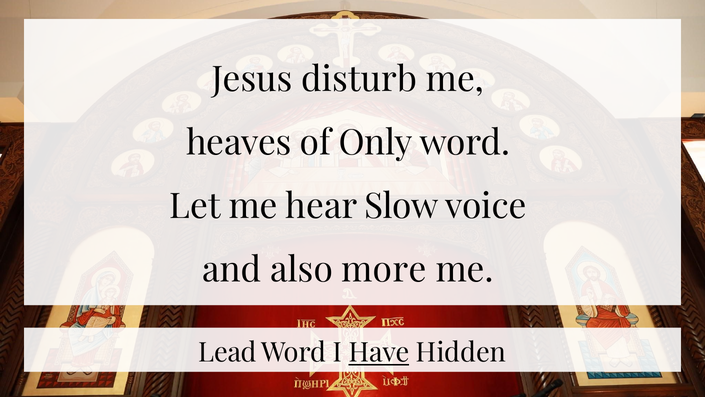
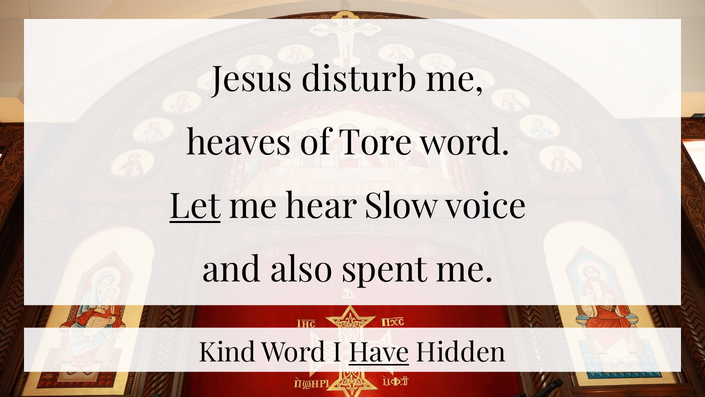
Only: Only -> Tore (376, 143)
Let underline: none -> present (195, 207)
more: more -> spent (384, 270)
Lead: Lead -> Kind (228, 353)
